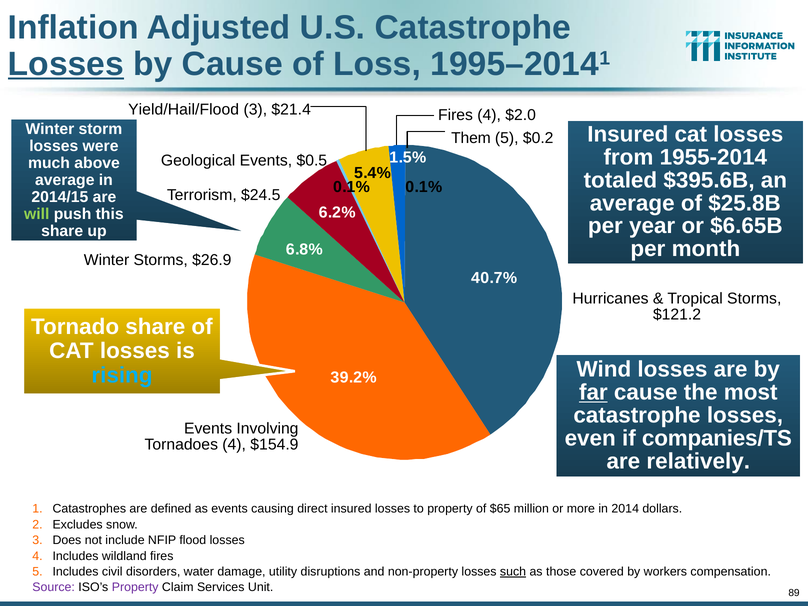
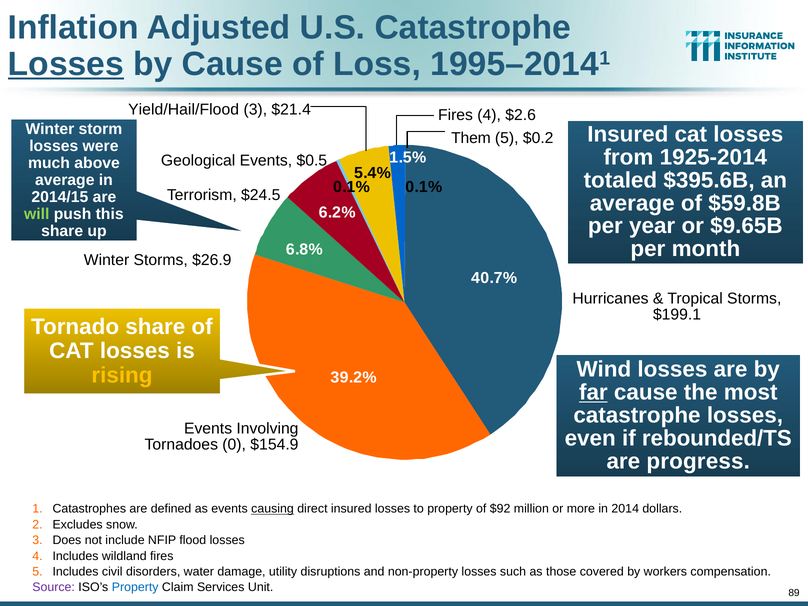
$2.0: $2.0 -> $2.6 (521, 115)
1955-2014: 1955-2014 -> 1925-2014 (713, 157)
$25.8B: $25.8B -> $59.8B (745, 203)
$6.65B: $6.65B -> $9.65B (746, 226)
$121.2: $121.2 -> $199.1 (677, 314)
rising colour: light blue -> yellow (122, 375)
companies/TS: companies/TS -> rebounded/TS (717, 438)
Tornadoes 4: 4 -> 0 (234, 444)
relatively: relatively -> progress (698, 461)
causing underline: none -> present (273, 509)
$65: $65 -> $92 (500, 509)
such underline: present -> none (513, 572)
Property colour: purple -> blue (135, 587)
